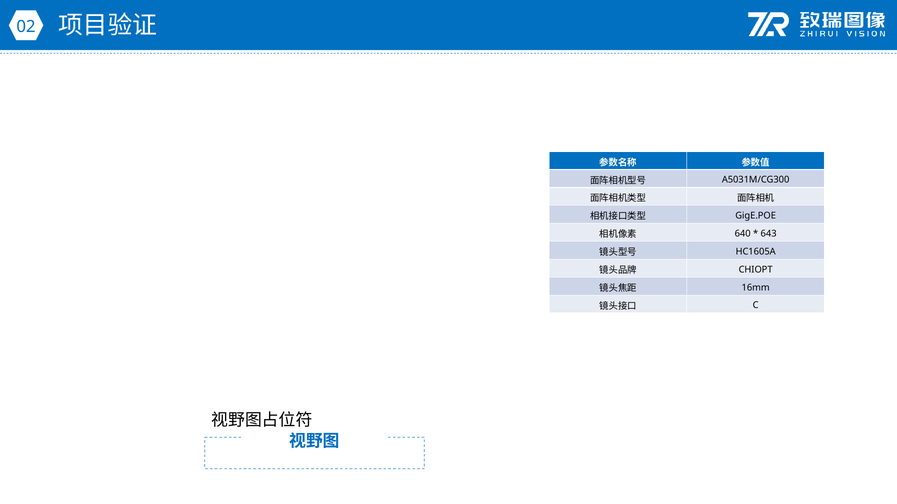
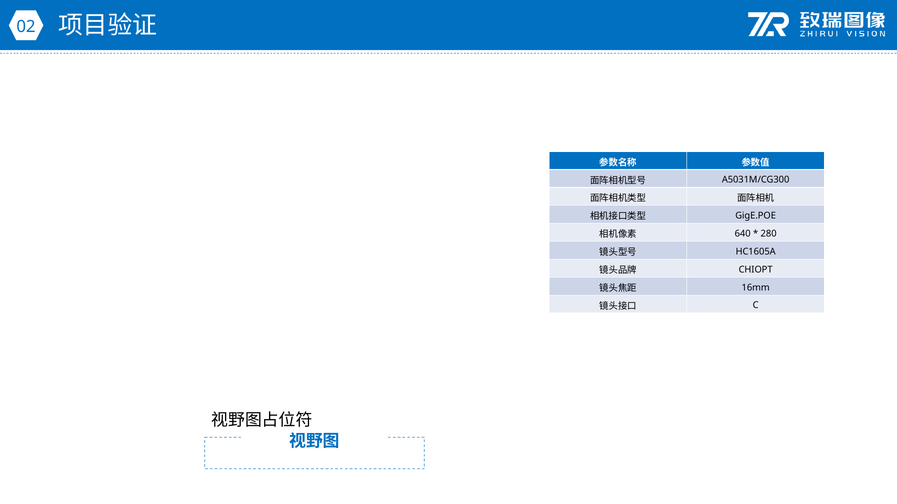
643: 643 -> 280 (769, 234)
